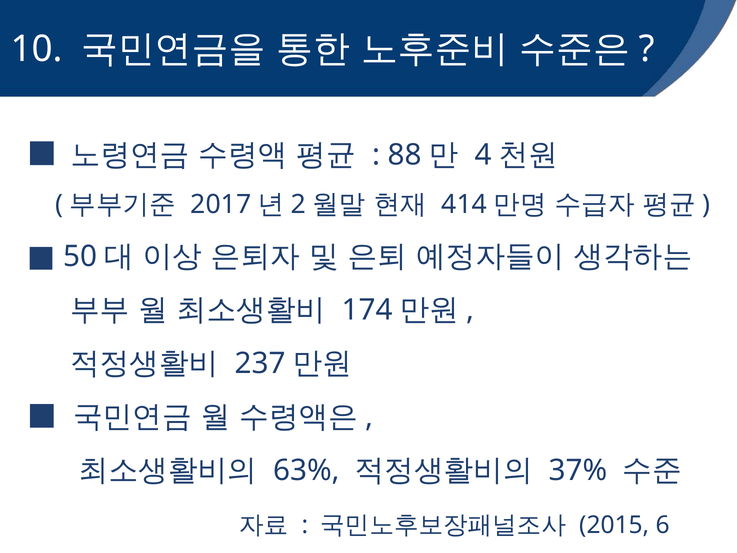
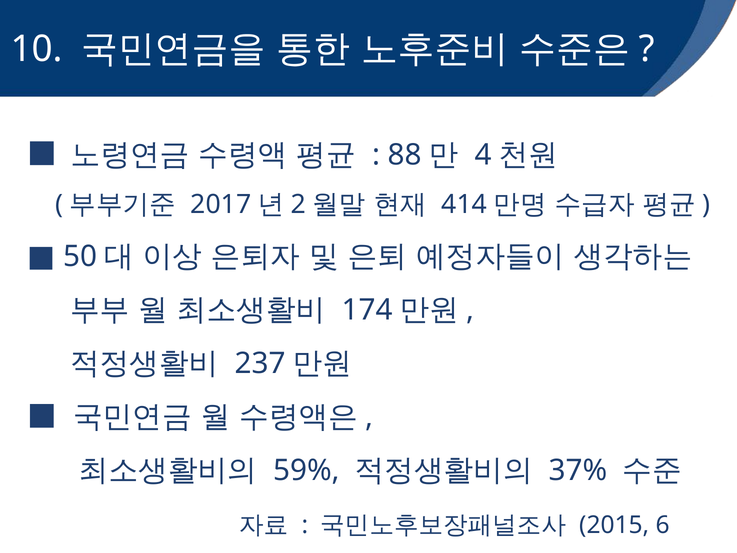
63%: 63% -> 59% (307, 470)
